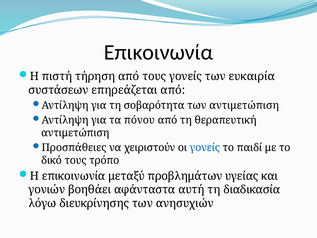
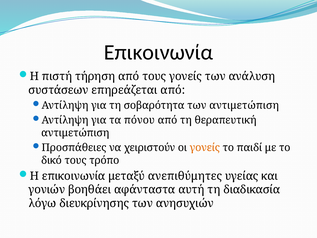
ευκαιρία: ευκαιρία -> ανάλυση (252, 76)
γονείς colour: blue -> orange (205, 148)
προβλημάτων: προβλημάτων -> ανεπιθύμητες (185, 176)
